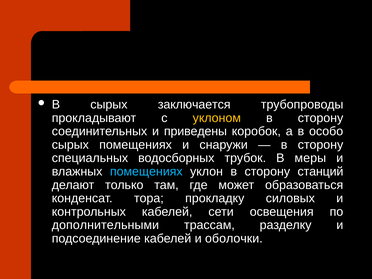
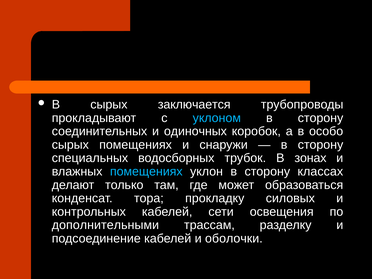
уклоном colour: yellow -> light blue (217, 118)
приведены: приведены -> одиночных (195, 131)
меры: меры -> зонах (310, 158)
станций: станций -> классах (320, 172)
